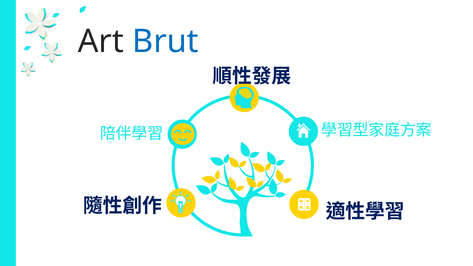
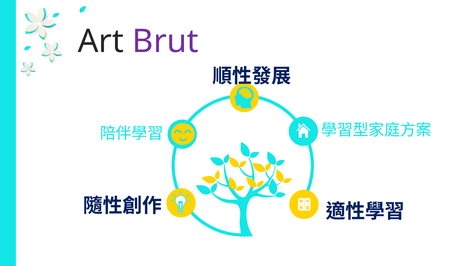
Brut colour: blue -> purple (165, 41)
